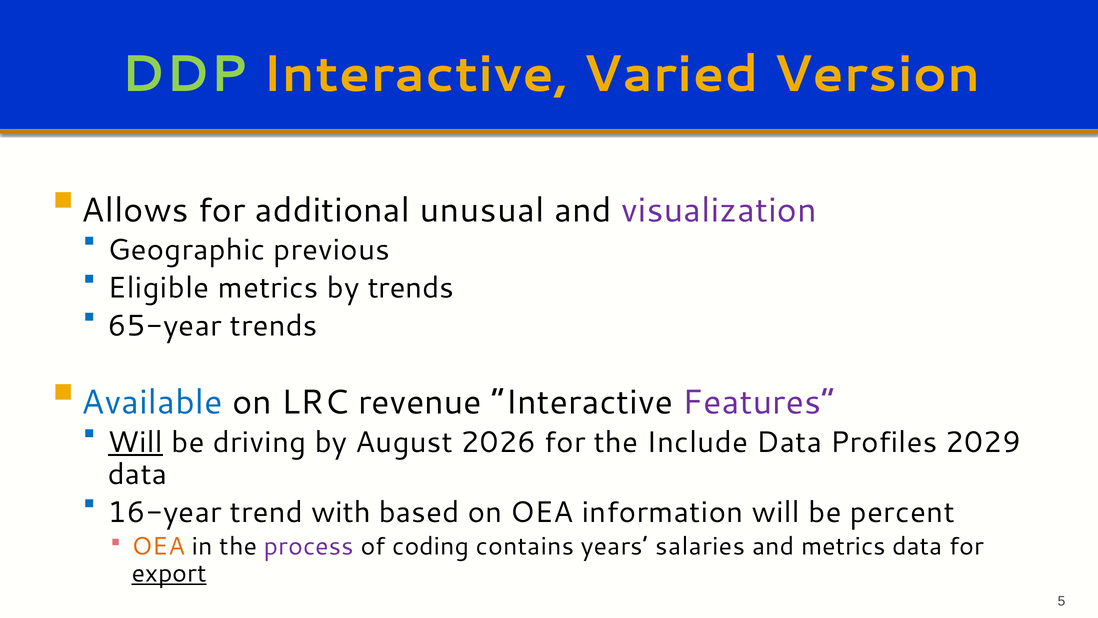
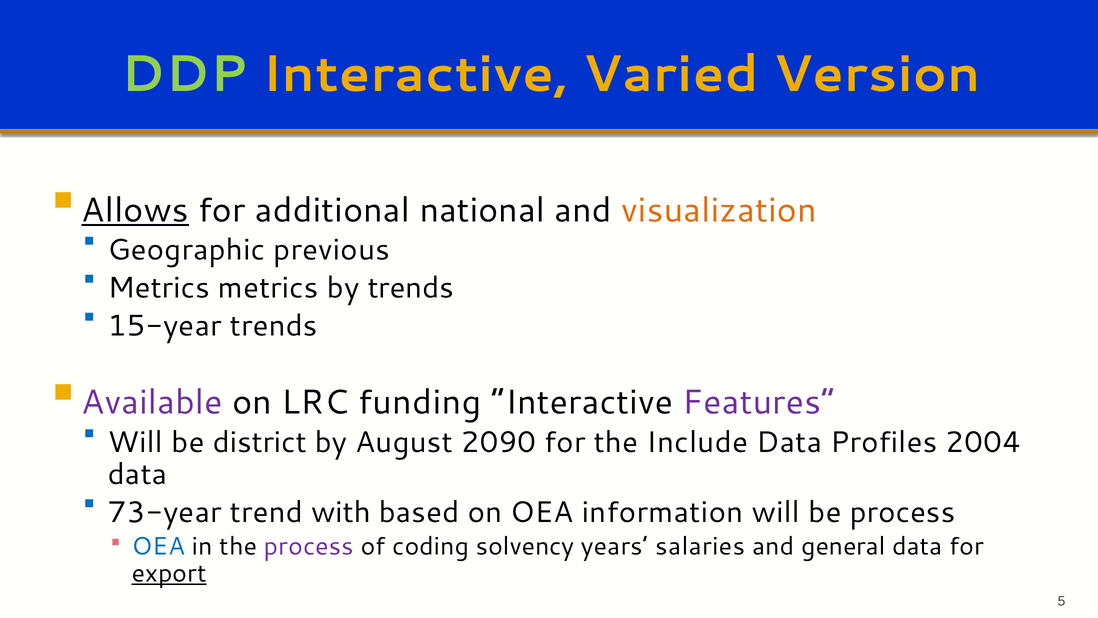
Allows underline: none -> present (135, 210)
unusual: unusual -> national (482, 210)
visualization colour: purple -> orange (719, 210)
Eligible: Eligible -> Metrics (159, 288)
65-year: 65-year -> 15-year (165, 326)
Available colour: blue -> purple (152, 402)
revenue: revenue -> funding (420, 402)
Will underline: present -> none (135, 442)
driving: driving -> district (260, 442)
2026: 2026 -> 2090 (499, 442)
2029: 2029 -> 2004 (983, 442)
16-year: 16-year -> 73-year (165, 512)
be percent: percent -> process (903, 512)
OEA colour: orange -> blue (158, 546)
contains: contains -> solvency (525, 546)
and metrics: metrics -> general (844, 546)
